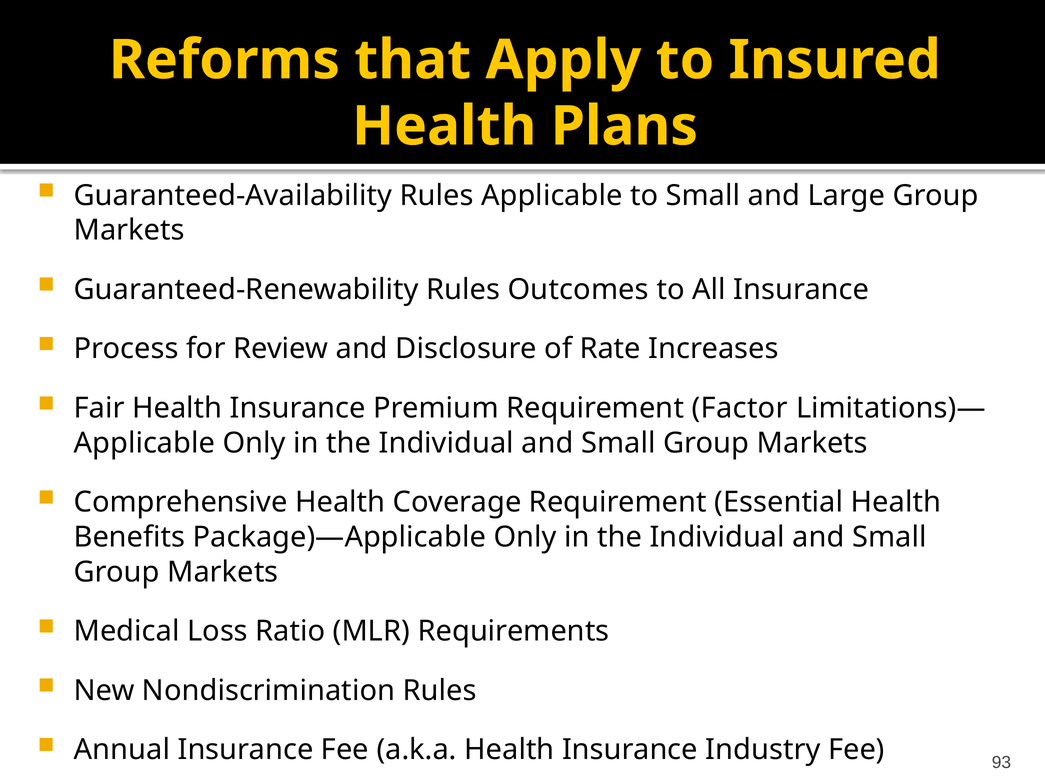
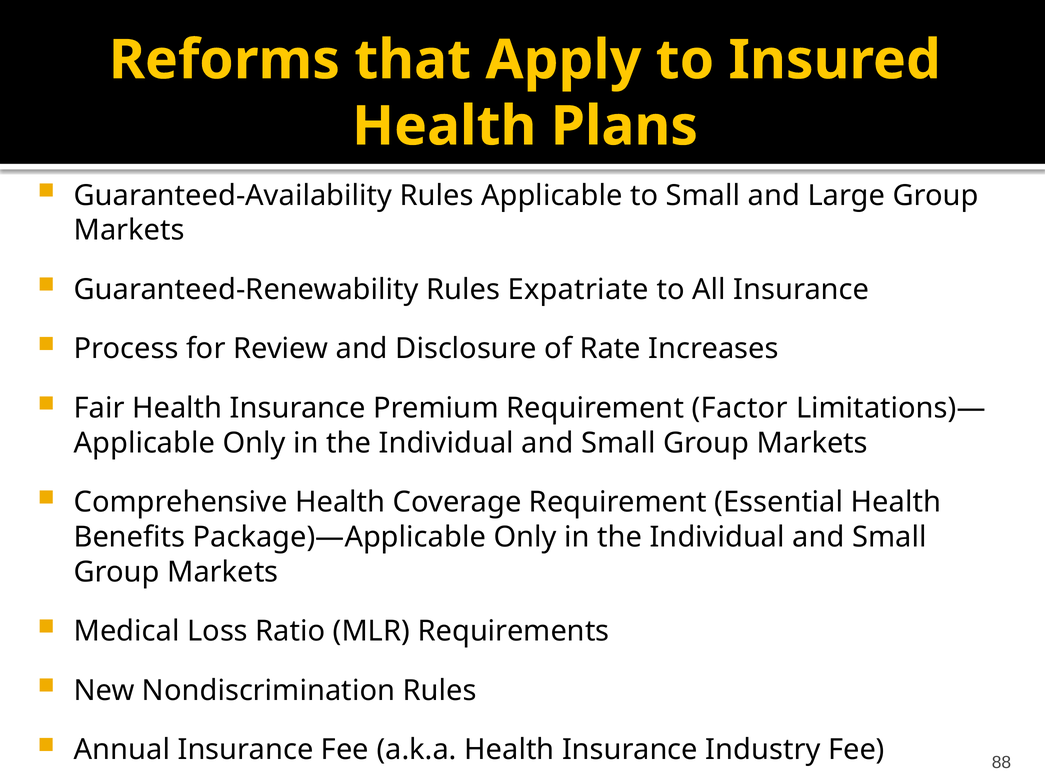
Outcomes: Outcomes -> Expatriate (578, 289)
93: 93 -> 88 (1001, 762)
